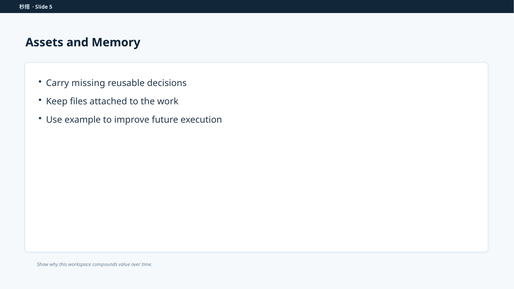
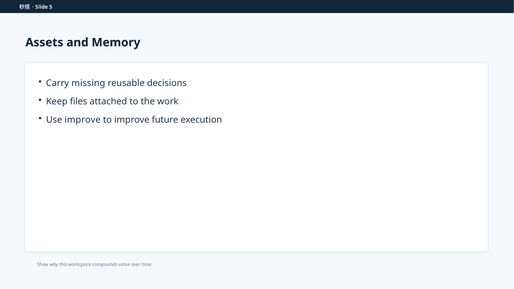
Use example: example -> improve (83, 120)
